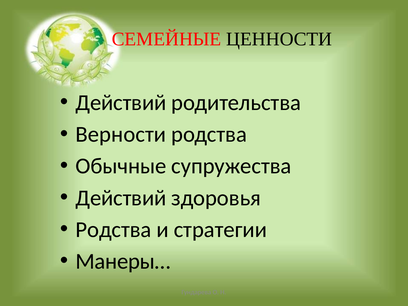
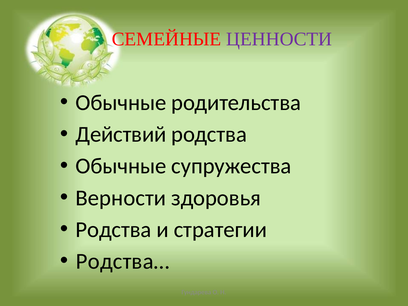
ЦЕННОСТИ colour: black -> purple (279, 39)
Действий: Действий -> Обычные (121, 103)
Верности: Верности -> Действий (121, 134)
Действий: Действий -> Верности (121, 198)
Манеры…: Манеры… -> Родства… (123, 261)
